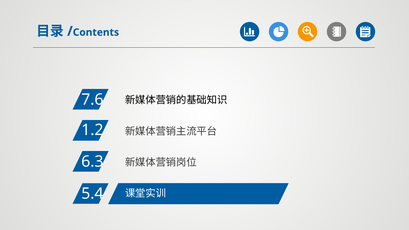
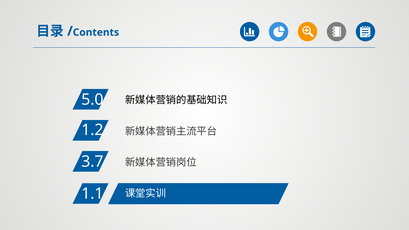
7.6: 7.6 -> 5.0 (92, 100)
6.3: 6.3 -> 3.7 (92, 162)
5.4: 5.4 -> 1.1 (92, 194)
